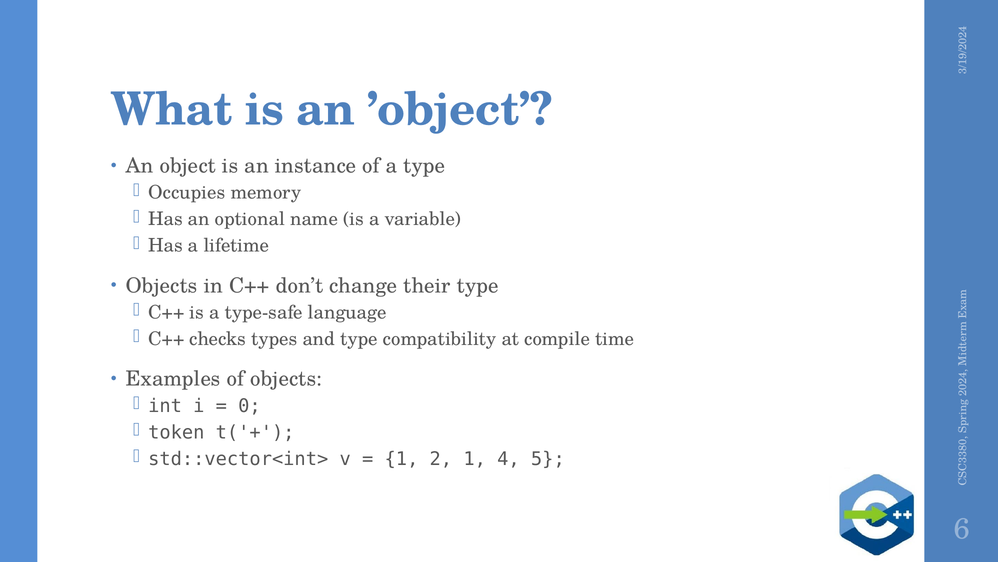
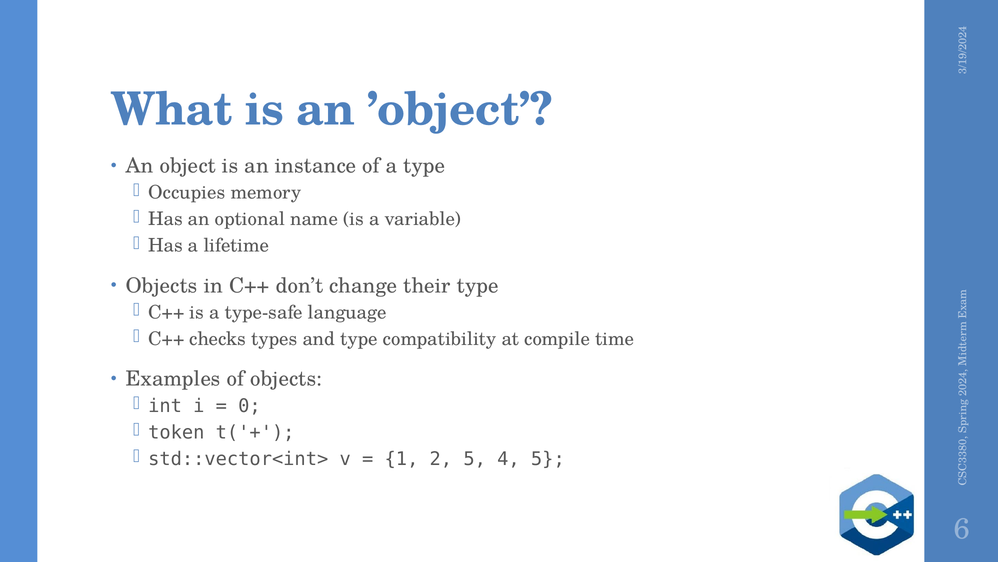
2 1: 1 -> 5 (475, 458)
